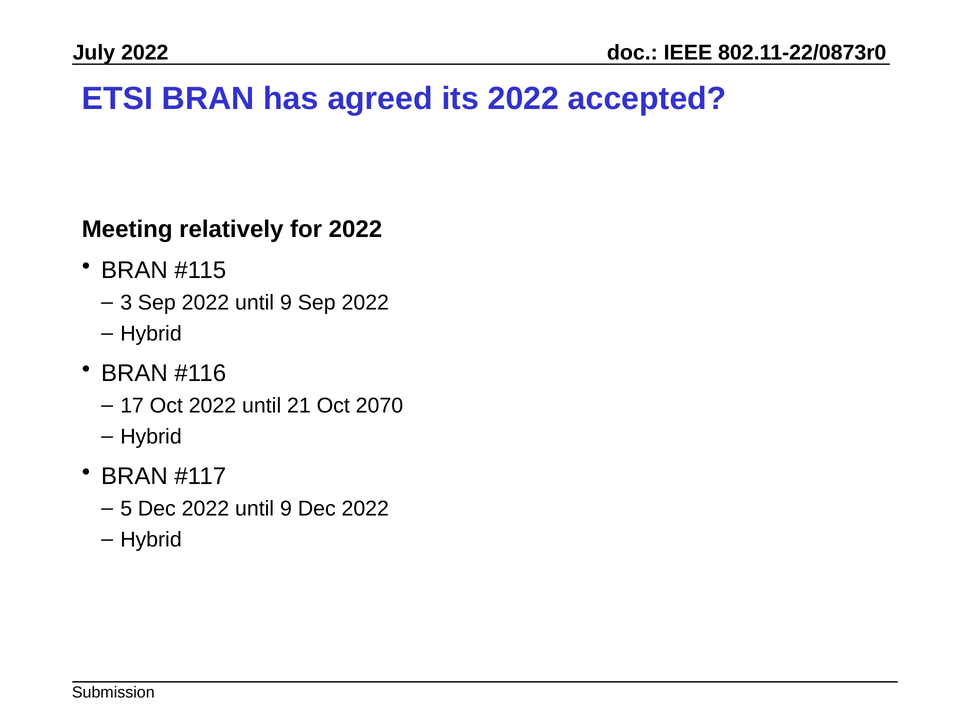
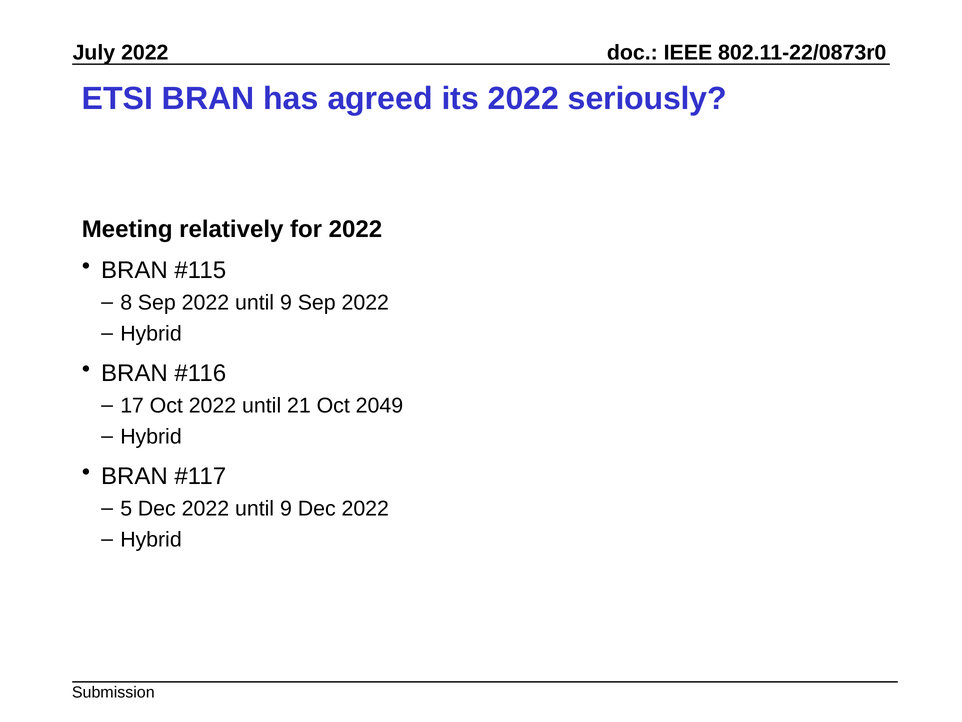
accepted: accepted -> seriously (647, 98)
3: 3 -> 8 (126, 303)
2070: 2070 -> 2049 (379, 406)
